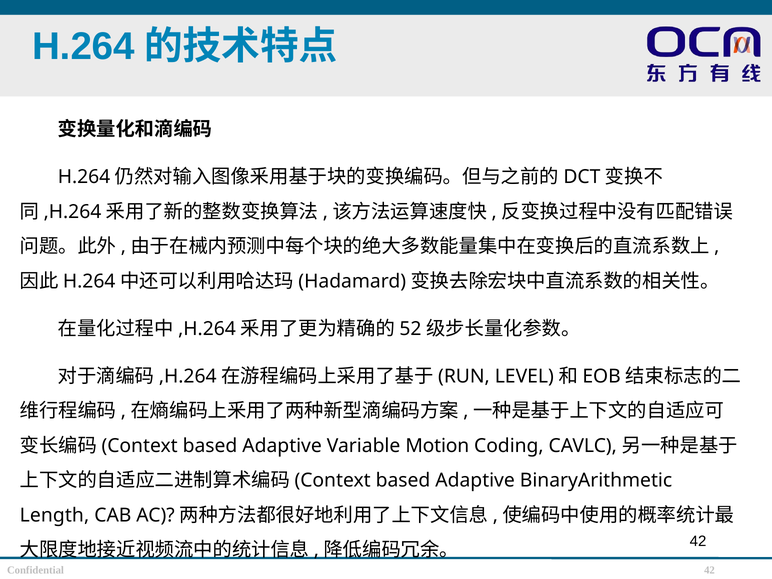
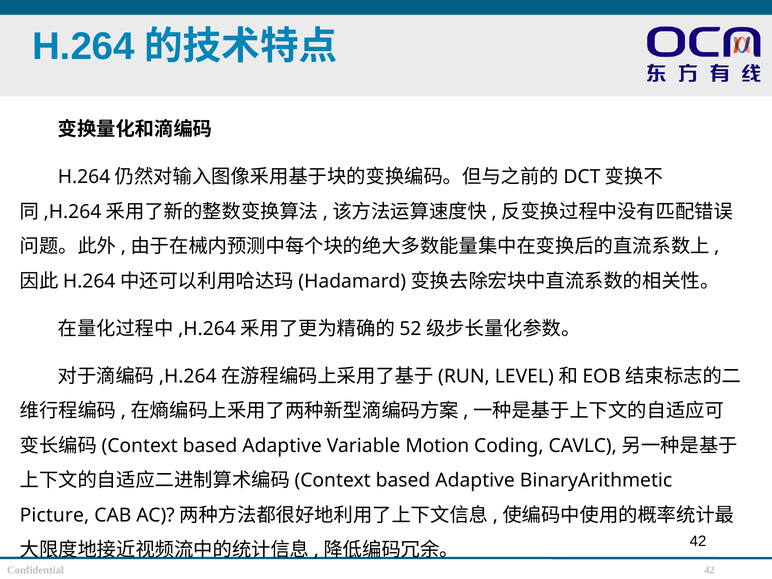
Length: Length -> Picture (54, 515)
